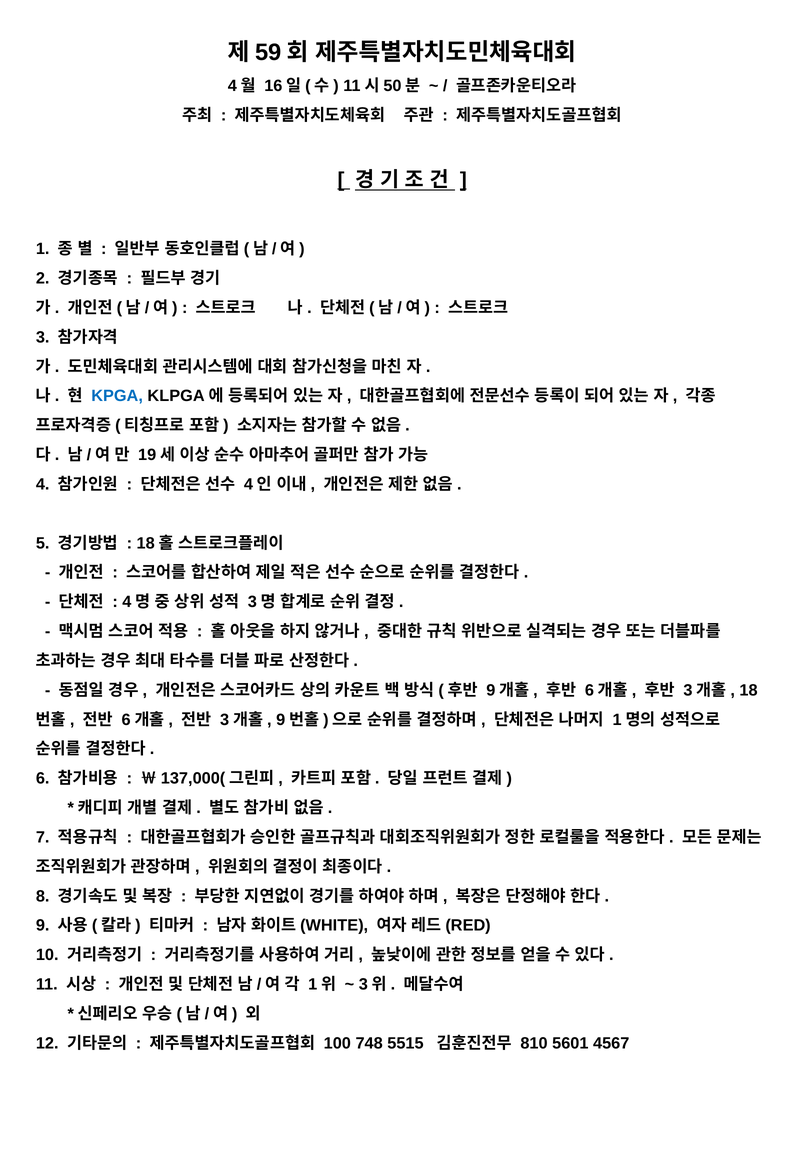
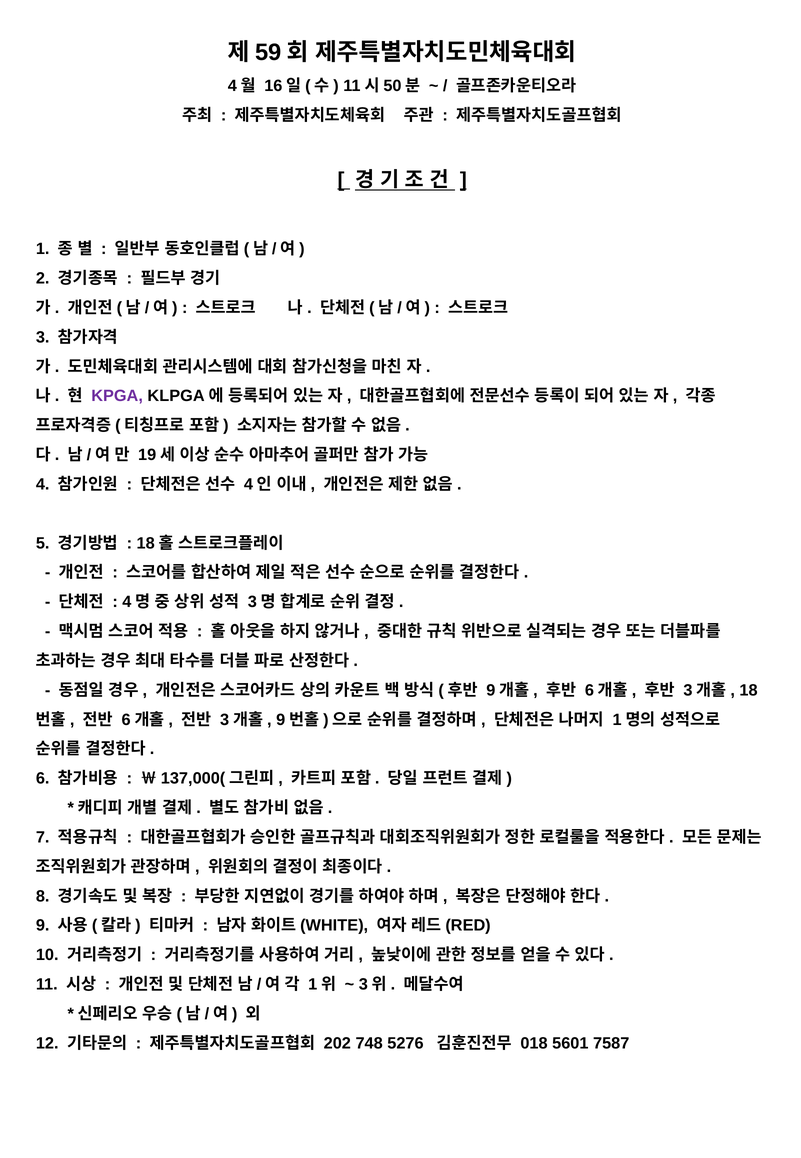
KPGA colour: blue -> purple (117, 396)
100: 100 -> 202 (337, 1042)
5515: 5515 -> 5276 (405, 1042)
810: 810 -> 018 (534, 1042)
4567: 4567 -> 7587 (611, 1042)
